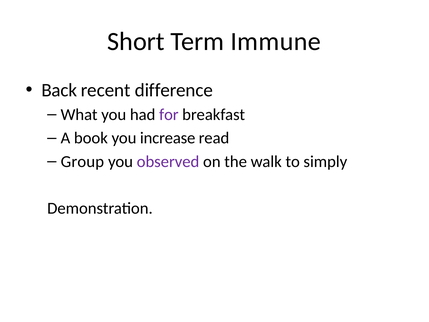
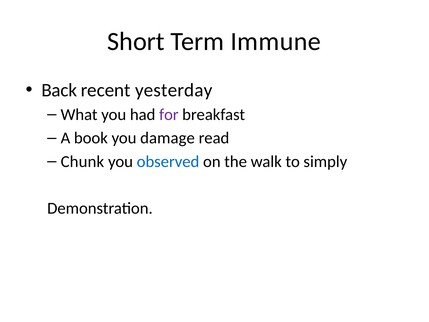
difference: difference -> yesterday (174, 90)
increase: increase -> damage (168, 138)
Group: Group -> Chunk (82, 161)
observed colour: purple -> blue (168, 161)
